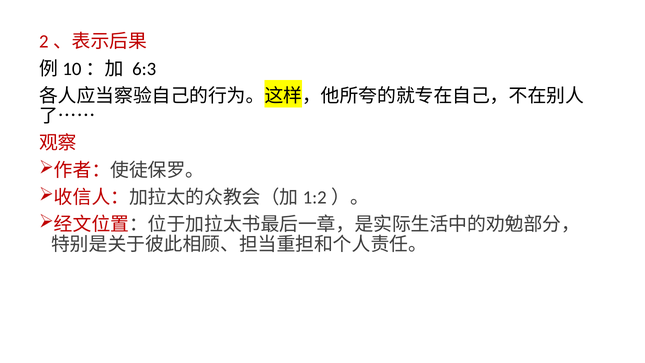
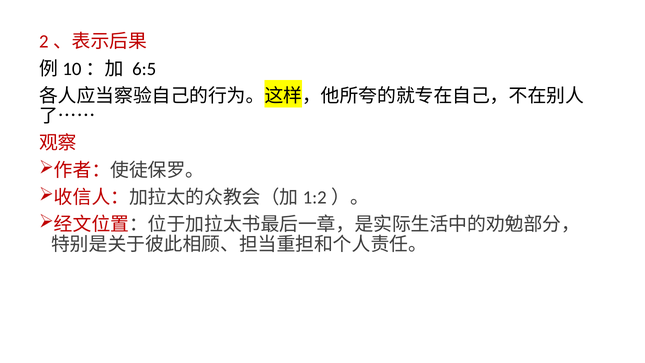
6:3: 6:3 -> 6:5 (144, 69)
